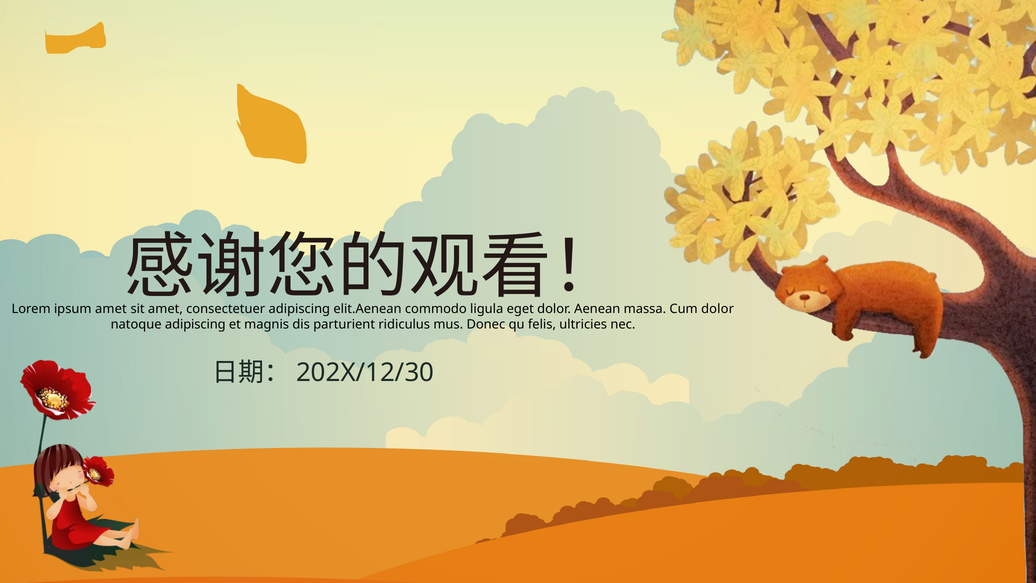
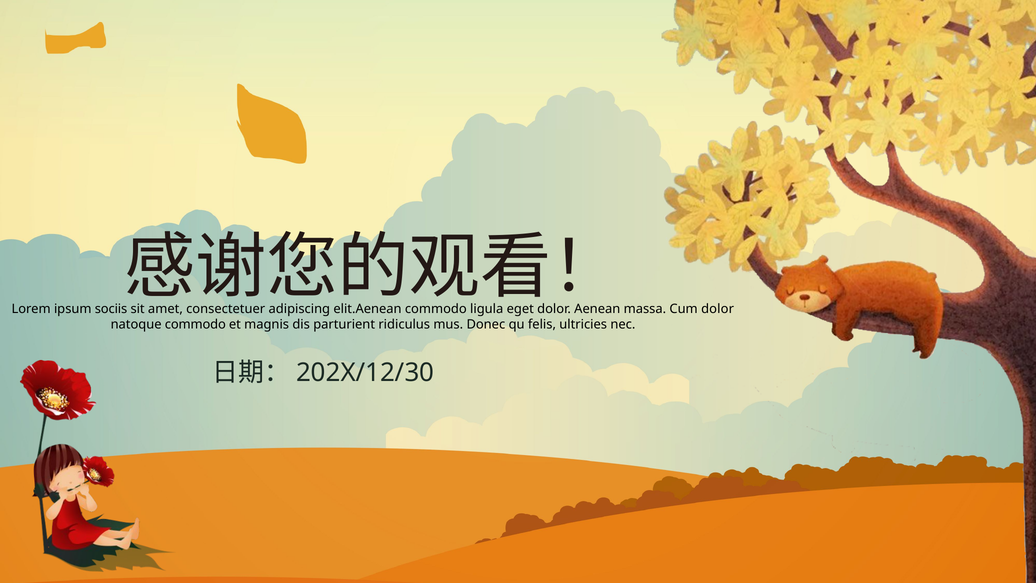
ipsum amet: amet -> sociis (111, 309)
natoque adipiscing: adipiscing -> commodo (195, 324)
